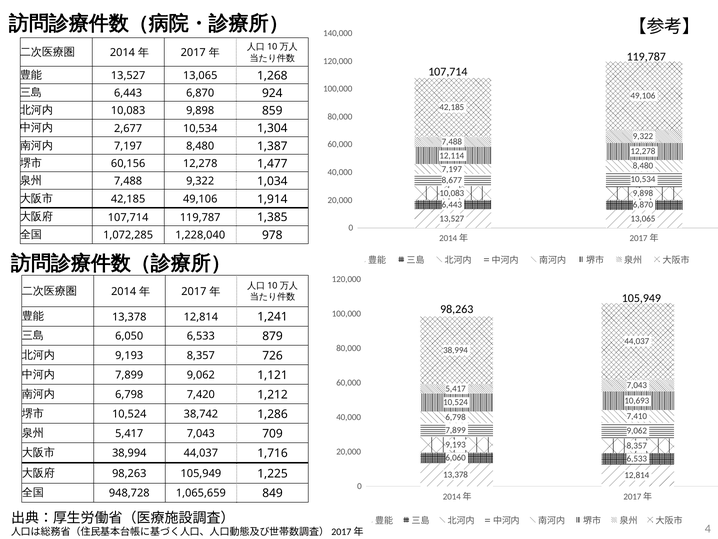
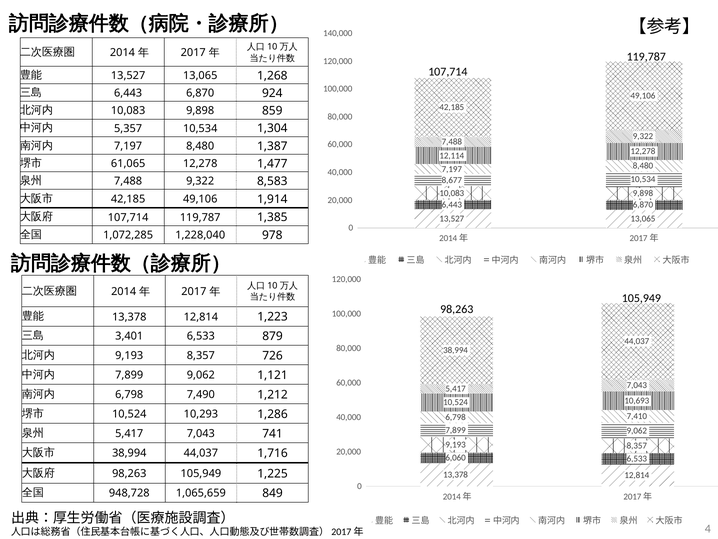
2,677: 2,677 -> 5,357 (128, 128)
60,156: 60,156 -> 61,065 (128, 163)
1,034: 1,034 -> 8,583 (272, 181)
1,241: 1,241 -> 1,223 (273, 317)
6,050: 6,050 -> 3,401 (129, 336)
7,420: 7,420 -> 7,490 (201, 394)
38,742: 38,742 -> 10,293 (201, 414)
709: 709 -> 741 (273, 433)
